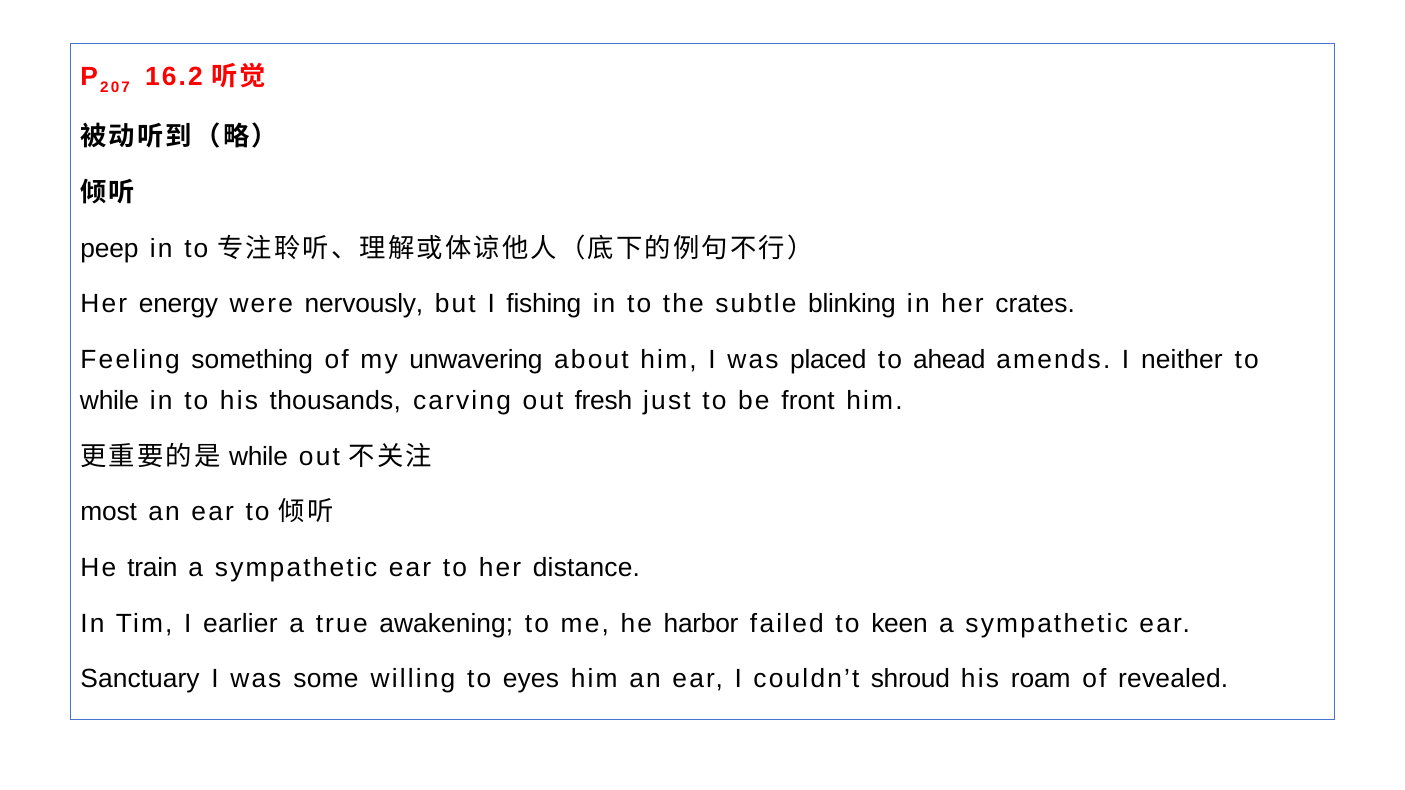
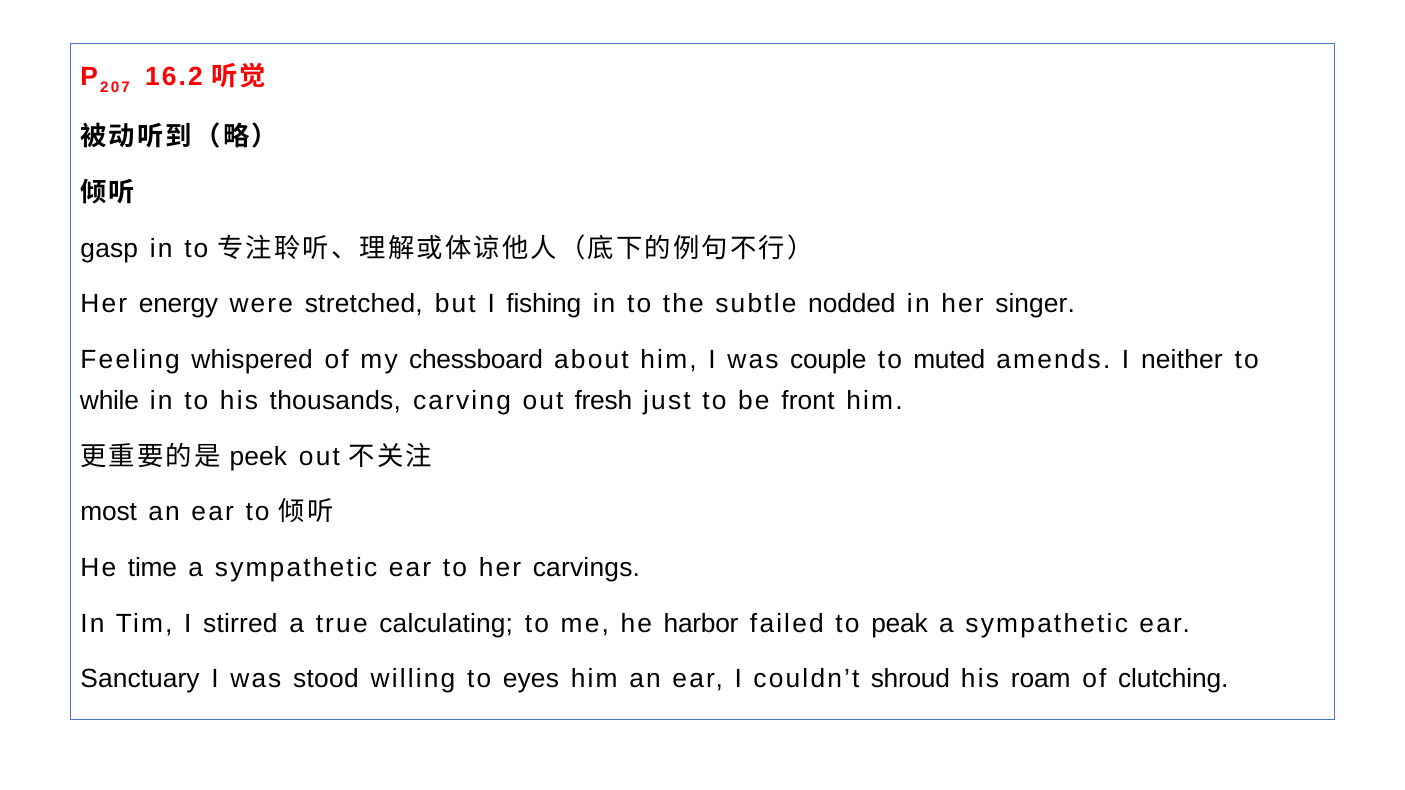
peep: peep -> gasp (109, 248)
nervously: nervously -> stretched (364, 304)
blinking: blinking -> nodded (852, 304)
crates: crates -> singer (1035, 304)
something: something -> whispered (252, 360)
unwavering: unwavering -> chessboard (476, 360)
placed: placed -> couple (828, 360)
ahead: ahead -> muted (949, 360)
while: while -> peek (258, 457)
train: train -> time (152, 568)
distance: distance -> carvings (586, 568)
earlier: earlier -> stirred (240, 624)
awakening: awakening -> calculating (446, 624)
keen: keen -> peak (900, 624)
some: some -> stood (326, 680)
revealed: revealed -> clutching (1173, 680)
